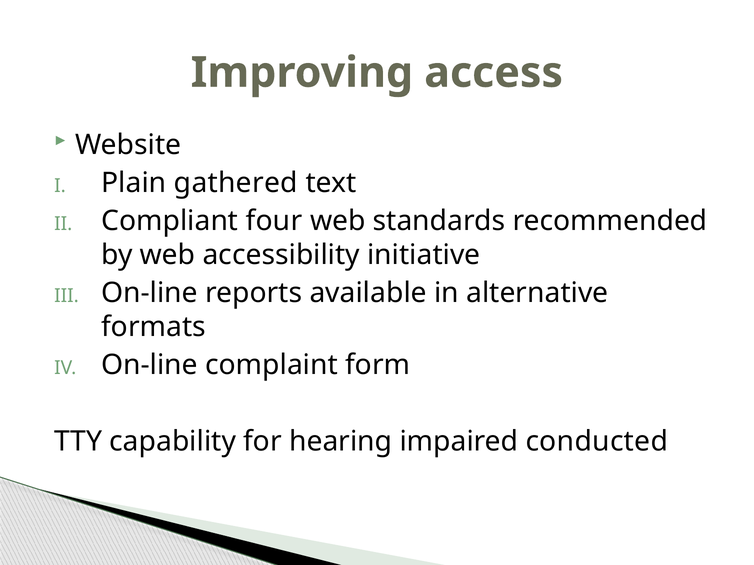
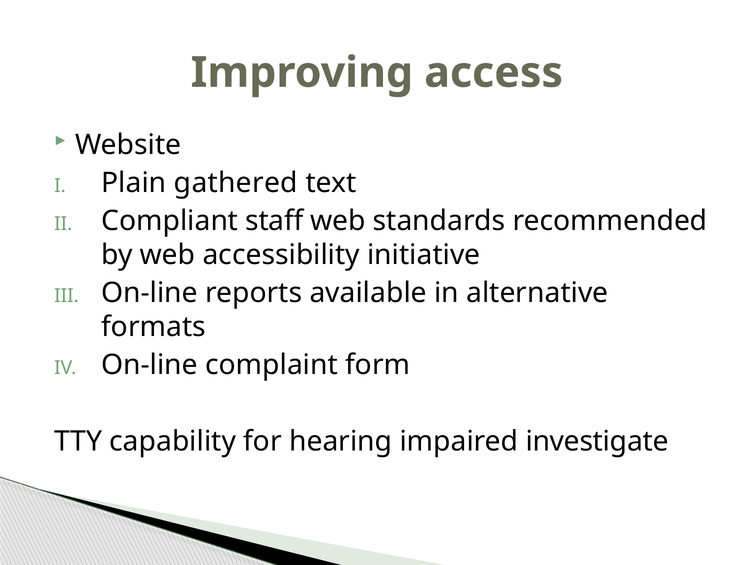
four: four -> staff (274, 221)
conducted: conducted -> investigate (597, 442)
